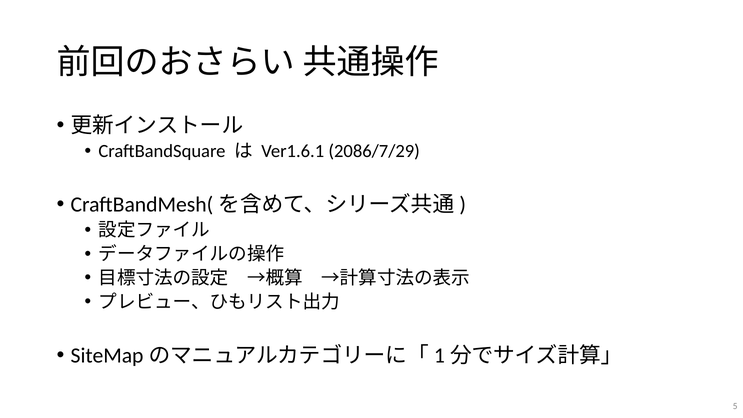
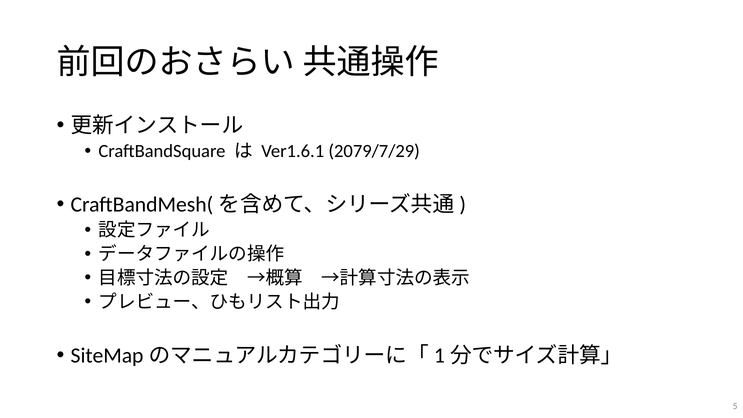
2086/7/29: 2086/7/29 -> 2079/7/29 (374, 151)
